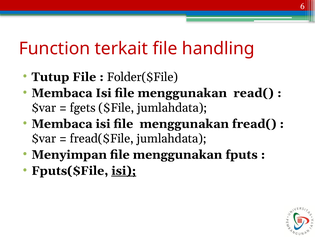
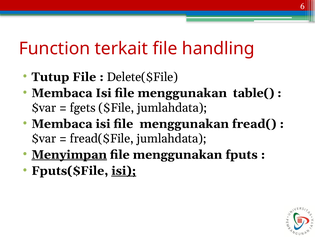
Folder($File: Folder($File -> Delete($File (142, 77)
read(: read( -> table( (254, 93)
Menyimpan underline: none -> present (69, 154)
